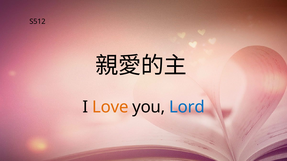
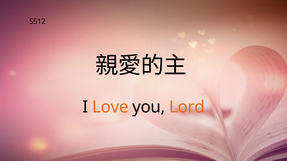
Lord colour: blue -> orange (187, 107)
